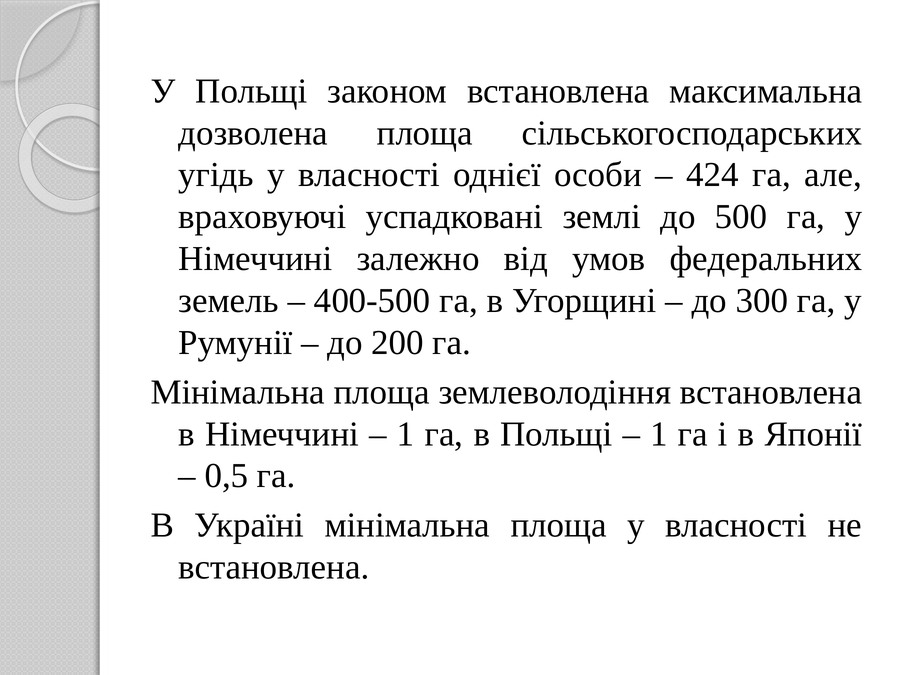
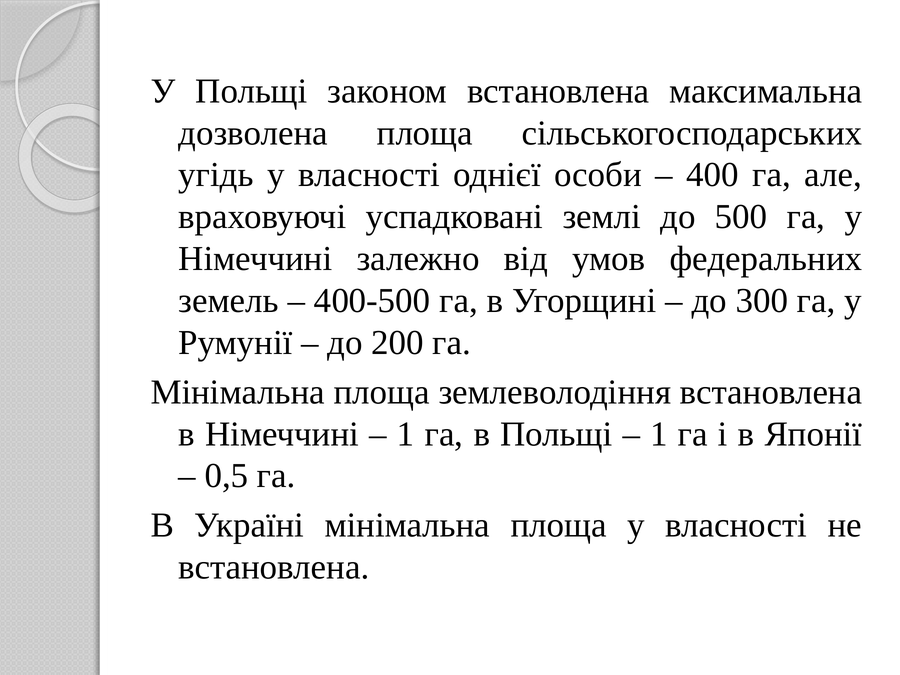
424: 424 -> 400 (713, 175)
